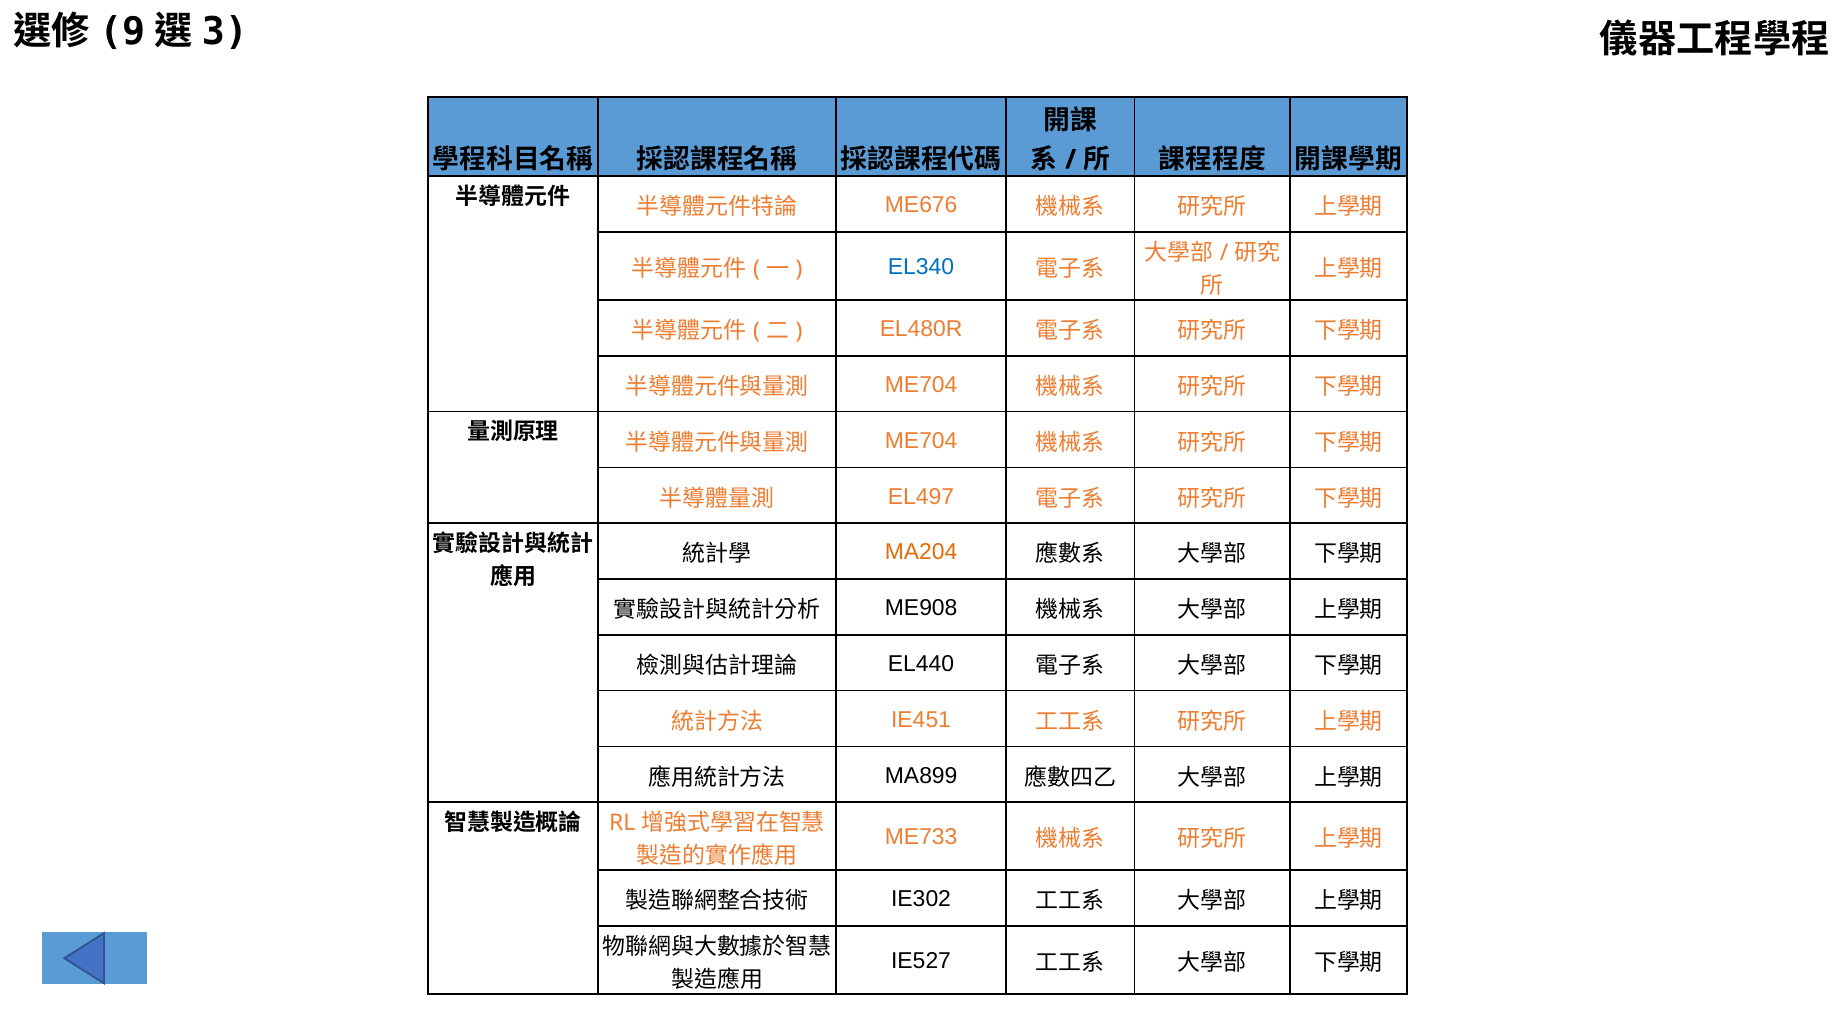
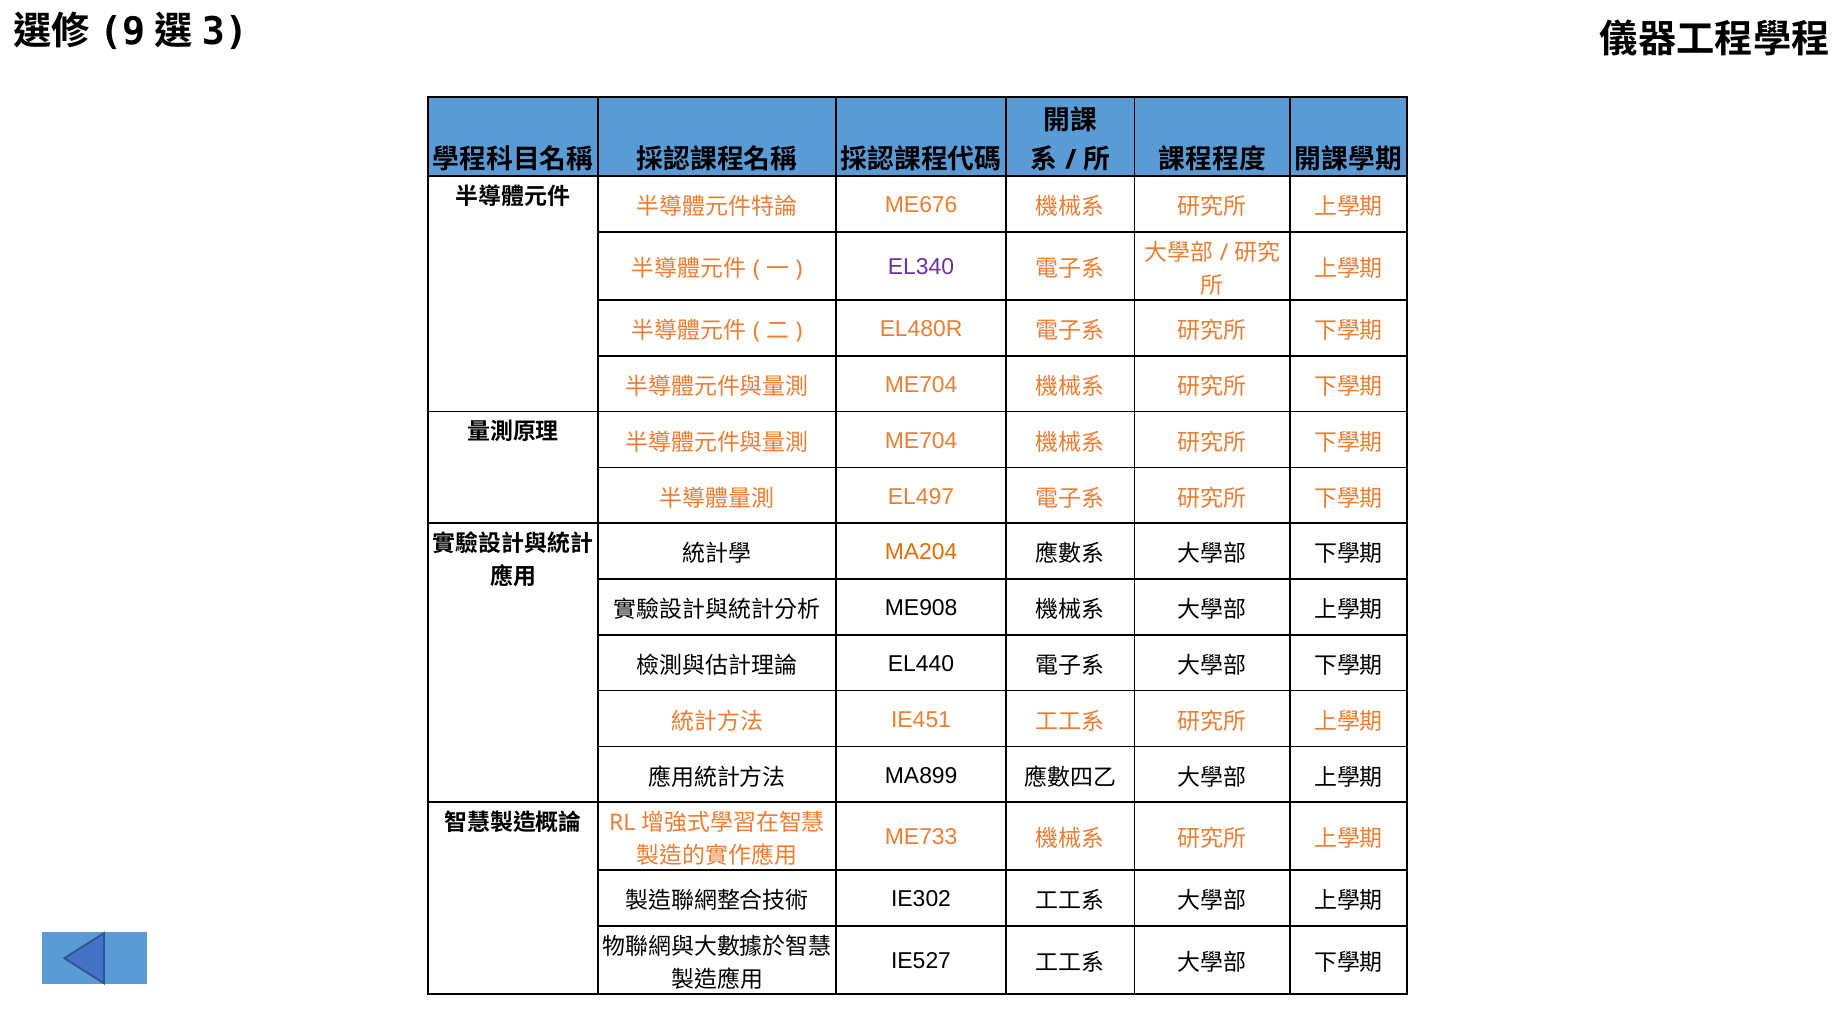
EL340 colour: blue -> purple (921, 267)
